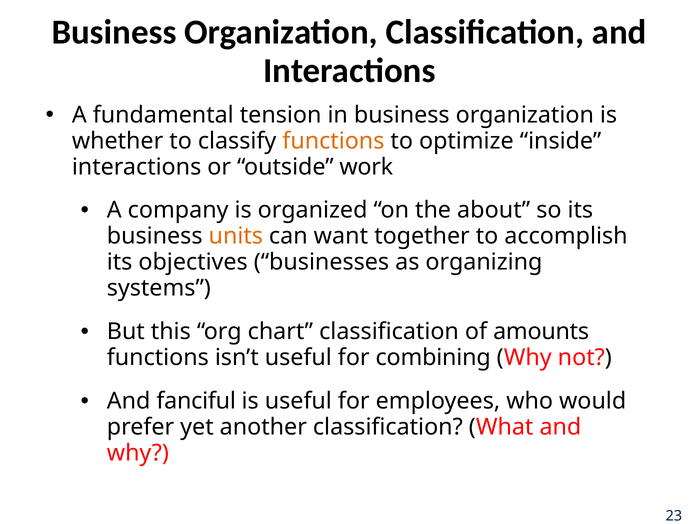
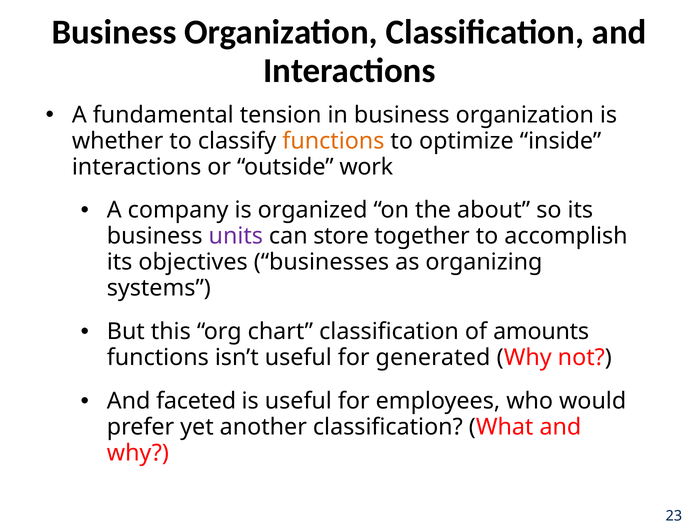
units colour: orange -> purple (236, 236)
want: want -> store (341, 236)
combining: combining -> generated (433, 358)
fanciful: fanciful -> faceted (196, 401)
